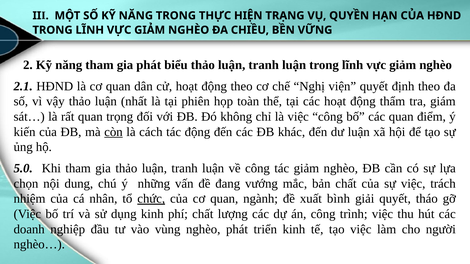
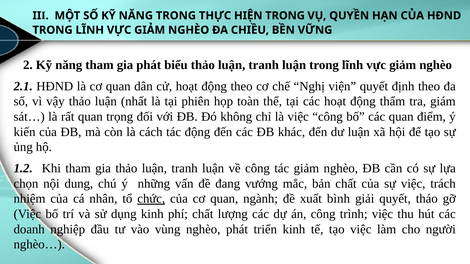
HIỆN TRẠNG: TRẠNG -> TRONG (285, 16)
còn underline: present -> none (113, 132)
5.0: 5.0 -> 1.2 (23, 168)
